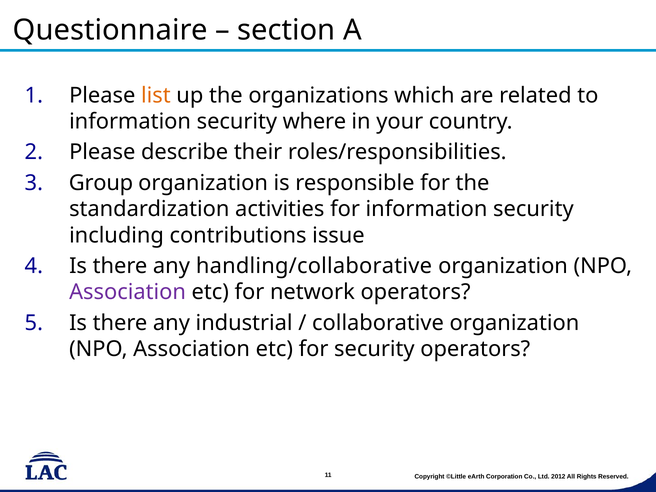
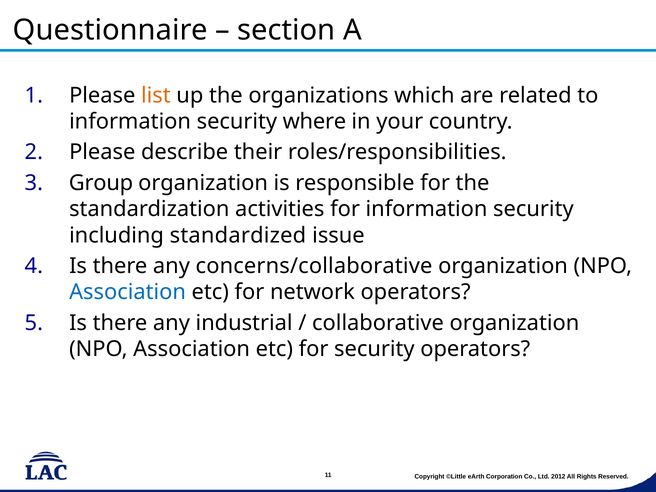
contributions: contributions -> standardized (238, 235)
handling/collaborative: handling/collaborative -> concerns/collaborative (314, 266)
Association colour: purple -> blue (128, 292)
